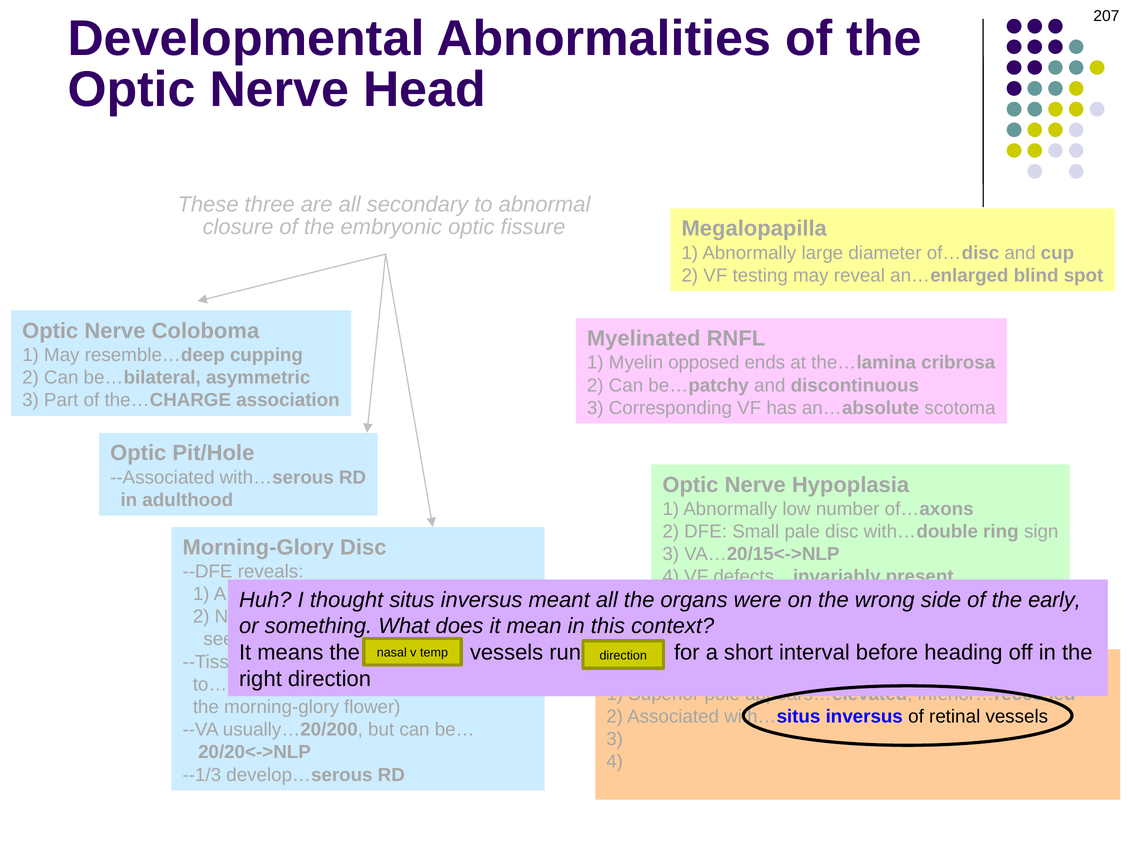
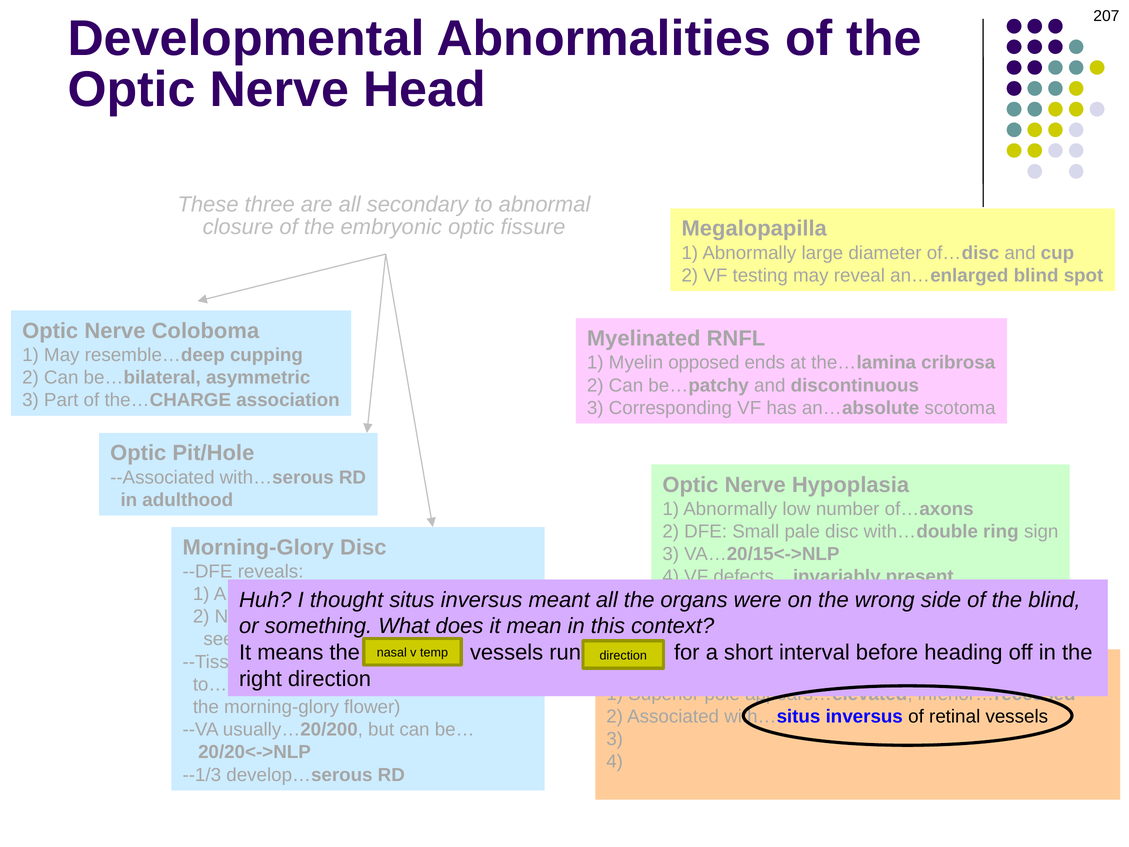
the early: early -> blind (1054, 600)
